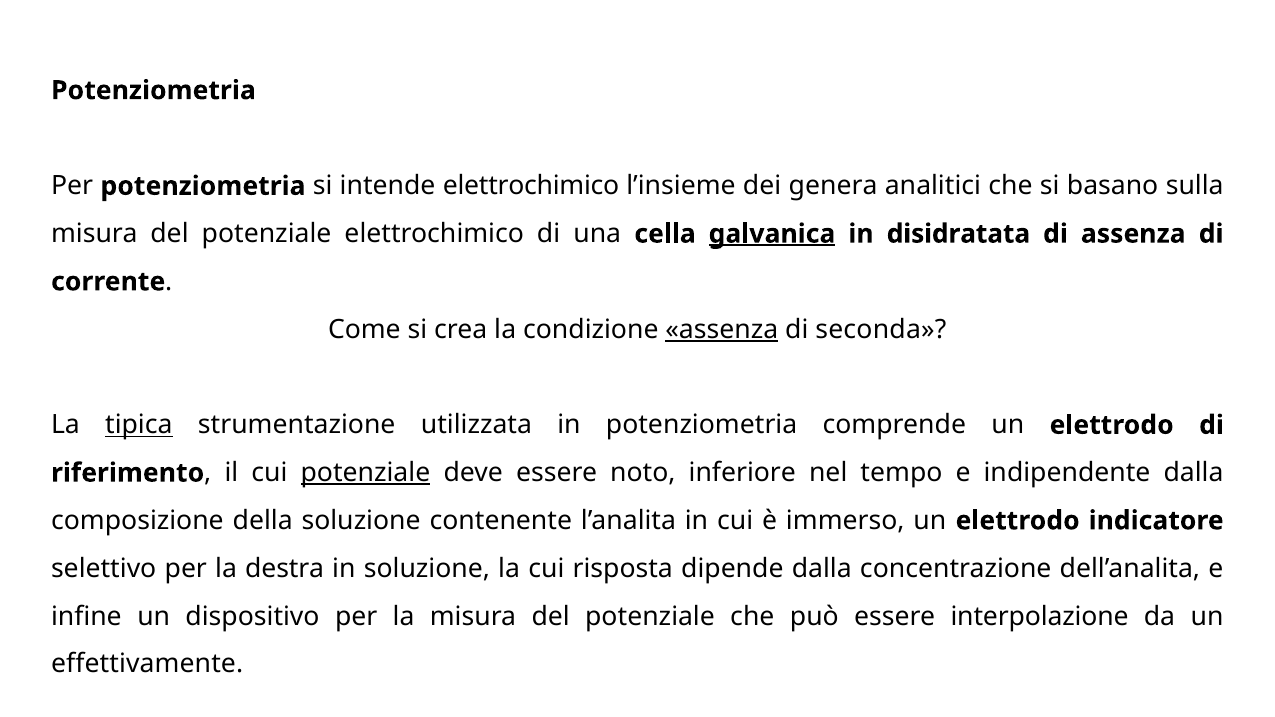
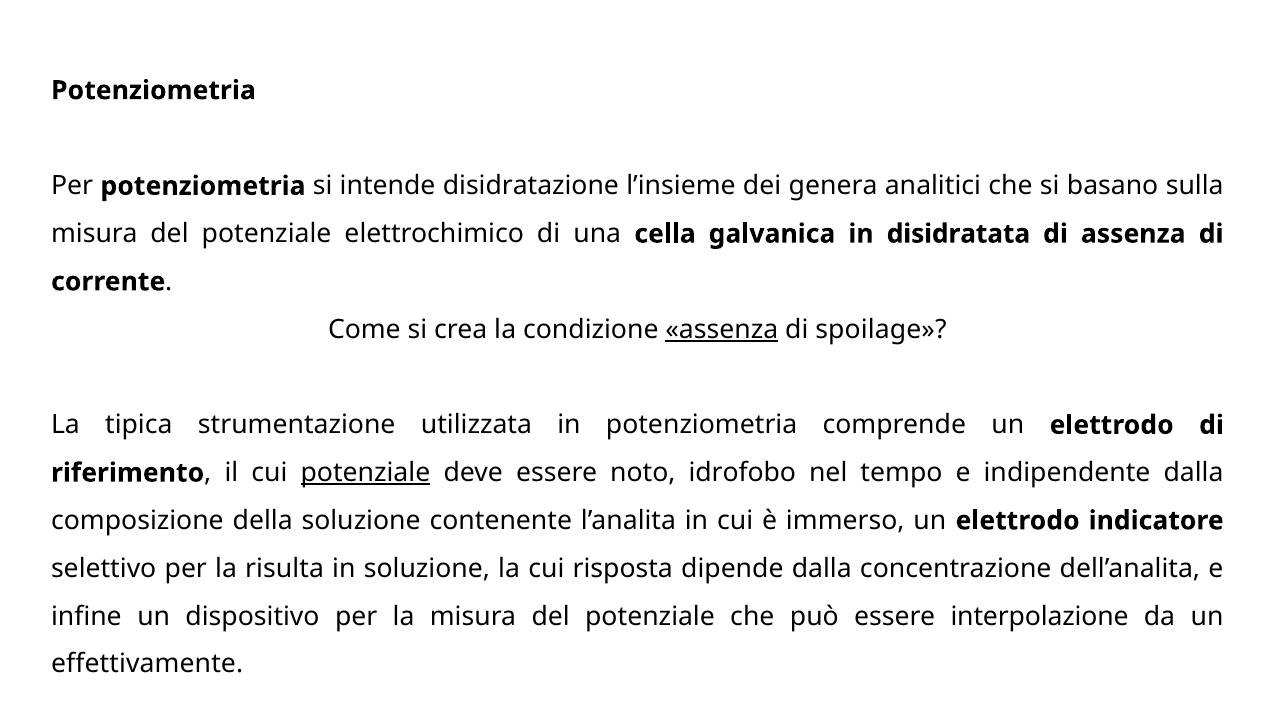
intende elettrochimico: elettrochimico -> disidratazione (531, 186)
galvanica underline: present -> none (772, 234)
seconda: seconda -> spoilage (881, 330)
tipica underline: present -> none (139, 425)
inferiore: inferiore -> idrofobo (742, 473)
destra: destra -> risulta (285, 569)
